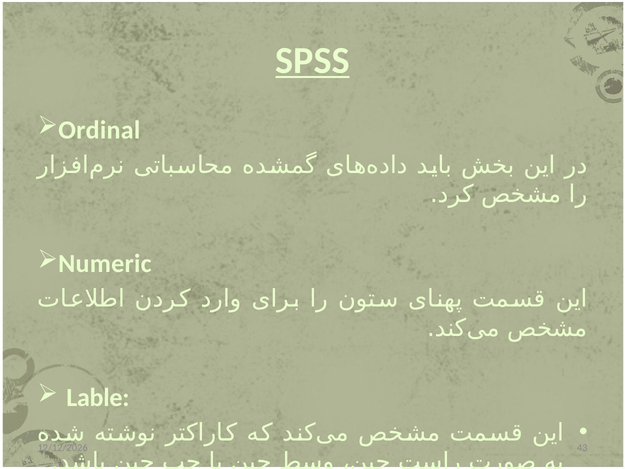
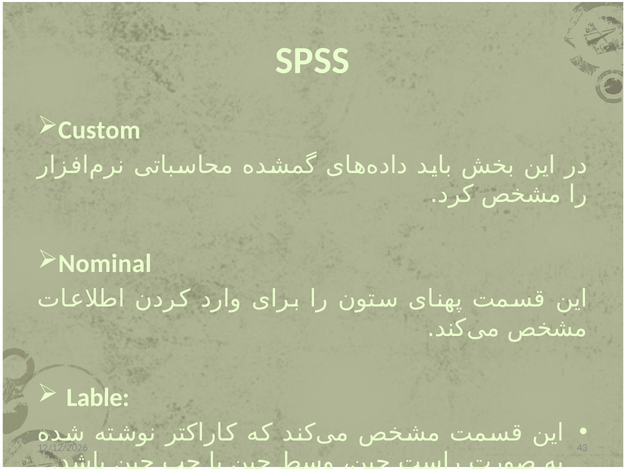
SPSS underline: present -> none (312, 61)
Ordinal: Ordinal -> Custom (99, 130)
Numeric: Numeric -> Nominal (105, 264)
